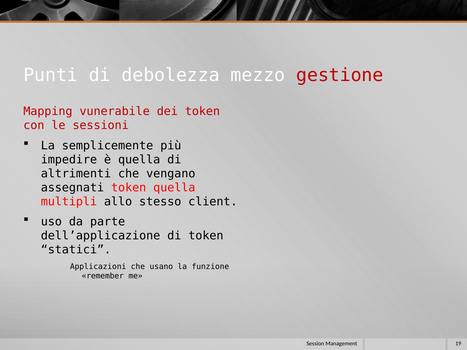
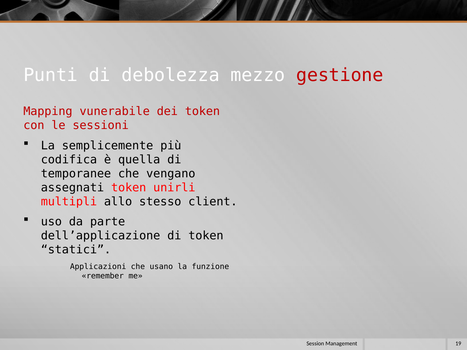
impedire: impedire -> codifica (69, 160)
altrimenti: altrimenti -> temporanee (76, 174)
token quella: quella -> unirli (174, 188)
